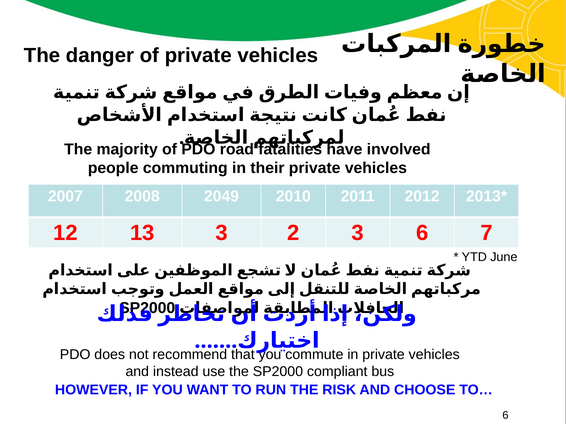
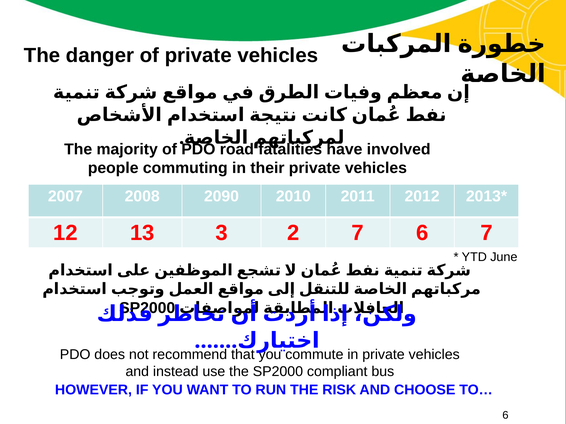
2049: 2049 -> 2090 (221, 197)
2 3: 3 -> 7 (358, 233)
